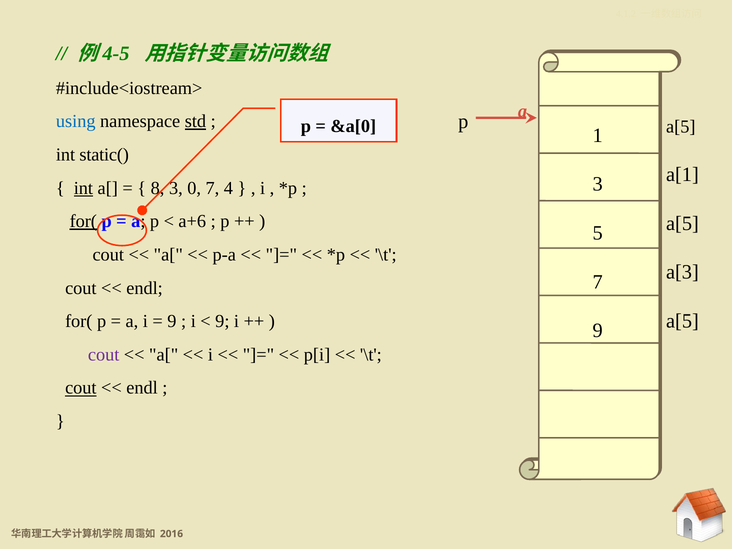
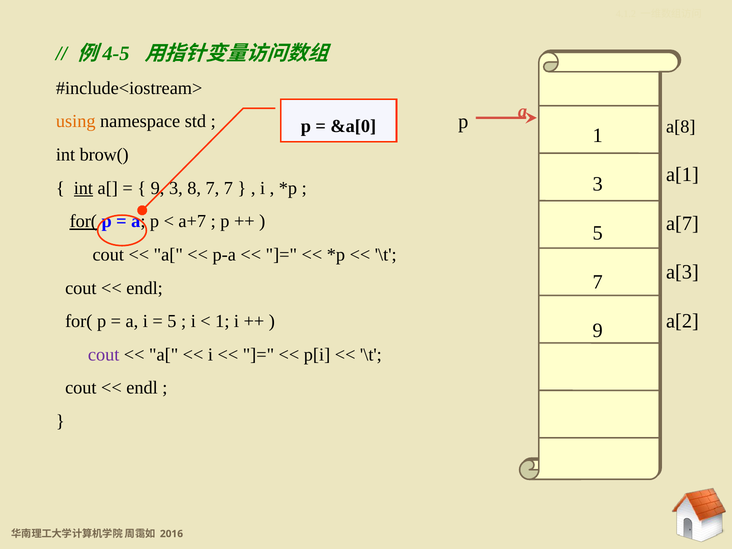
using colour: blue -> orange (76, 121)
std underline: present -> none (195, 121)
a[5: a[5 -> a[8 (681, 127)
static(: static( -> brow( (104, 155)
8: 8 -> 9 (158, 188)
0: 0 -> 8 (194, 188)
7 4: 4 -> 7 (228, 188)
a+6: a+6 -> a+7 (192, 221)
a[5: a[5 -> a[7 (682, 223)
a[5: a[5 -> a[2 (682, 321)
9: 9 -> 5 (172, 321)
9: 9 -> 1 (222, 321)
cout underline: present -> none (81, 388)
